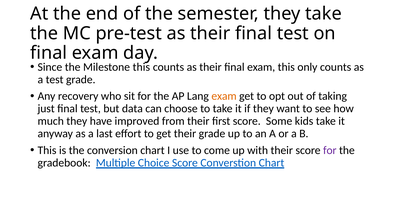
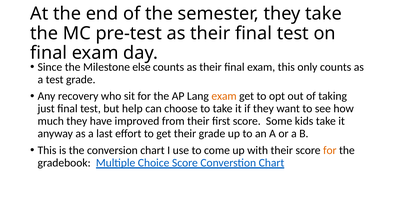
Milestone this: this -> else (141, 67)
data: data -> help (132, 109)
for colour: purple -> orange (330, 150)
